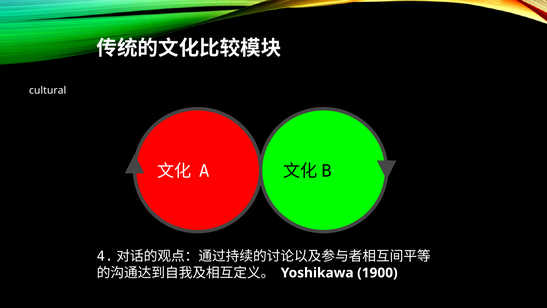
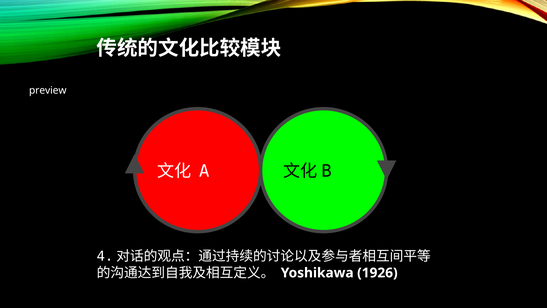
cultural: cultural -> preview (48, 91)
1900: 1900 -> 1926 (377, 273)
